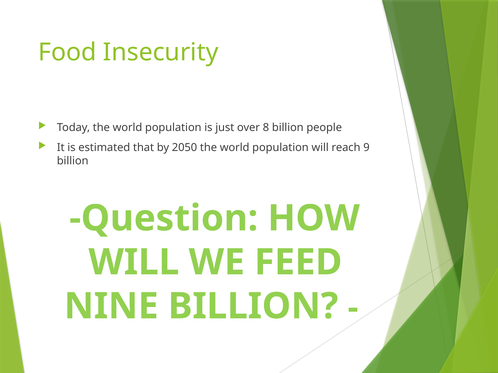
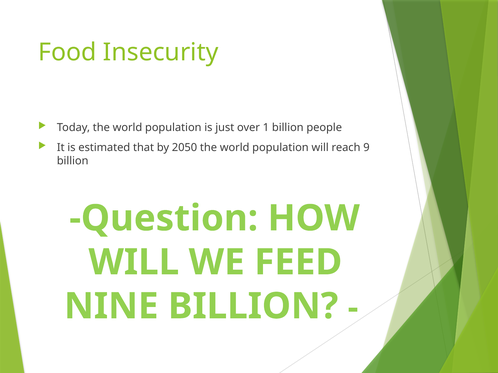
8: 8 -> 1 (266, 128)
